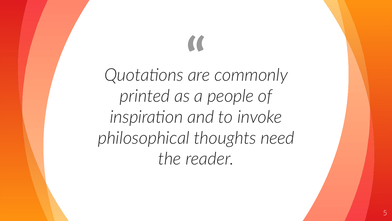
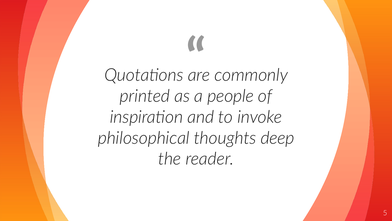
need: need -> deep (277, 138)
